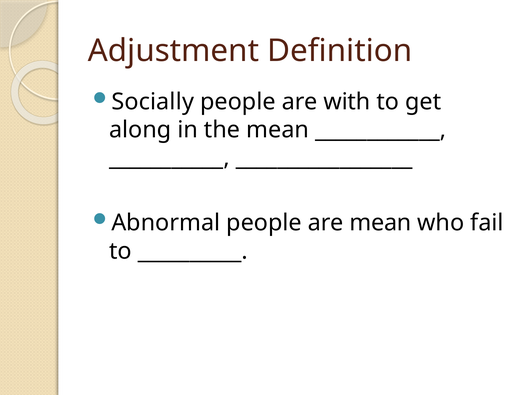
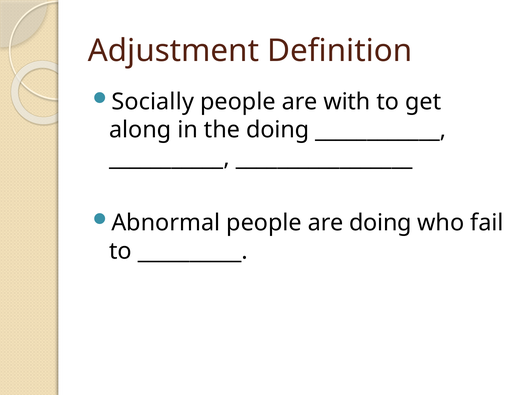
the mean: mean -> doing (278, 130)
are mean: mean -> doing (380, 223)
